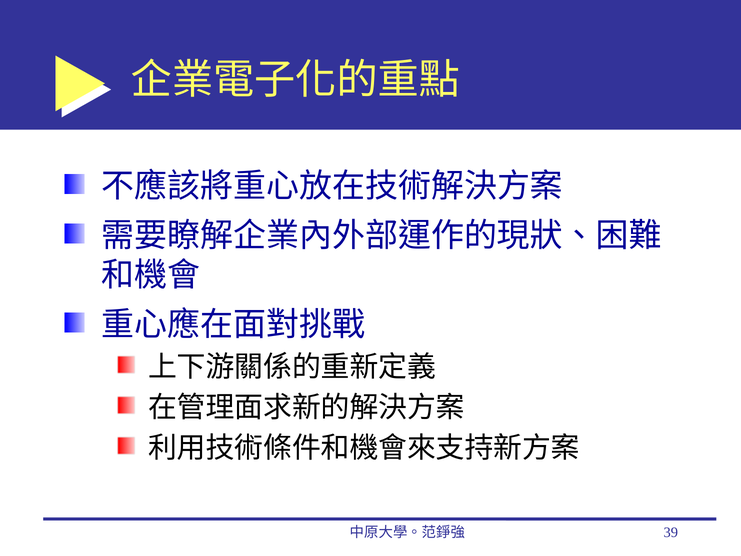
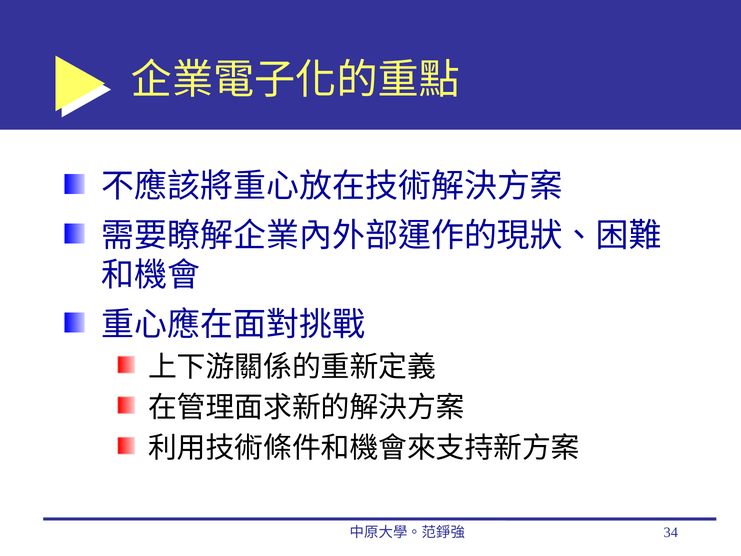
39: 39 -> 34 (671, 532)
